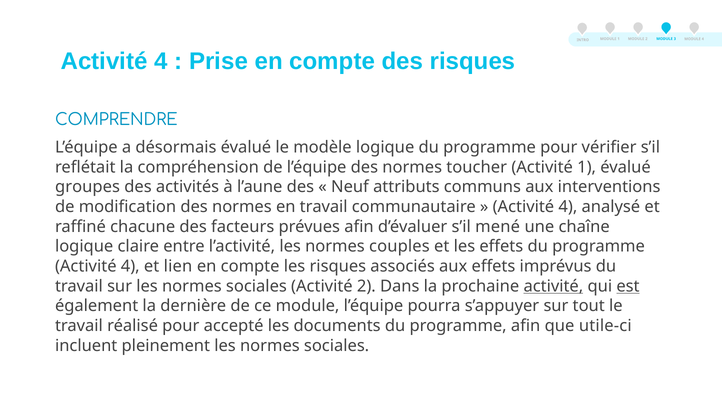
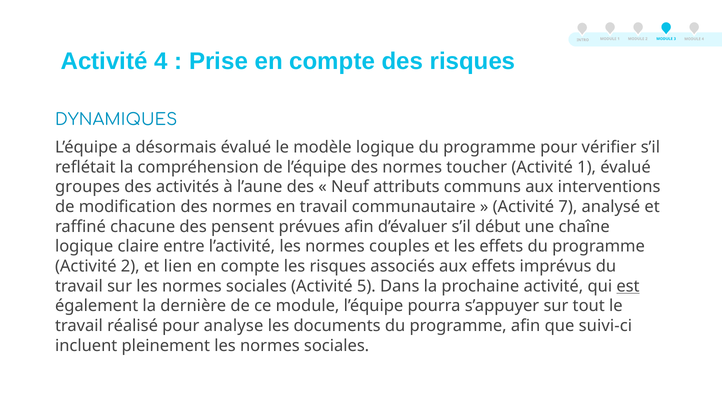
COMPRENDRE: COMPRENDRE -> DYNAMIQUES (116, 120)
4: 4 -> 7 (568, 207)
facteurs: facteurs -> pensent (243, 227)
mené: mené -> début (498, 227)
4: 4 -> 2 (130, 266)
Activité 2: 2 -> 5 (366, 286)
activité underline: present -> none (553, 286)
accepté: accepté -> analyse (234, 326)
utile-ci: utile-ci -> suivi-ci (605, 326)
